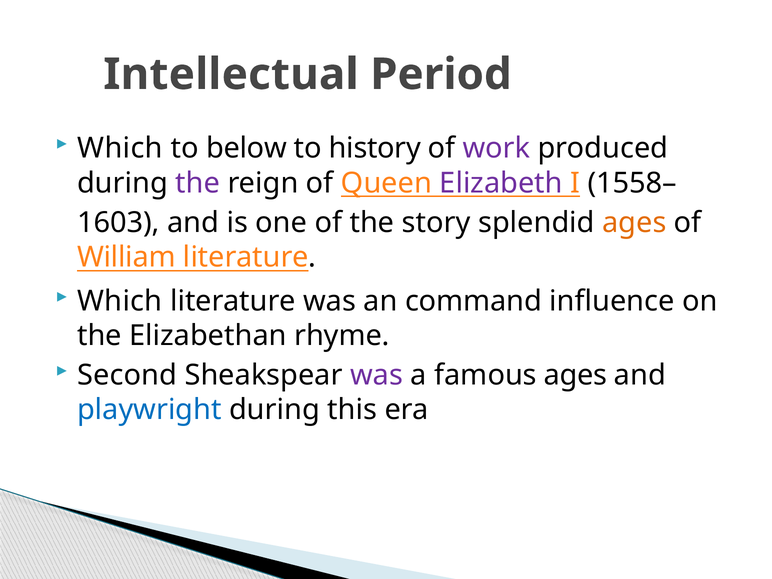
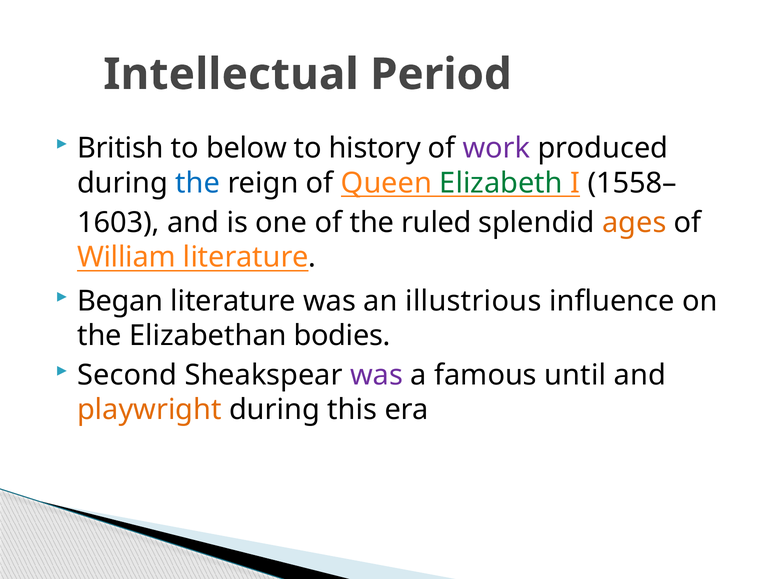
Which: Which -> British (120, 148)
the colour: purple -> blue (198, 183)
Elizabeth colour: purple -> green (501, 183)
story: story -> ruled (436, 223)
Which: Which -> Began (120, 301)
command: command -> illustrious (473, 301)
rhyme: rhyme -> bodies (342, 336)
famous ages: ages -> until (575, 375)
playwright colour: blue -> orange (149, 410)
